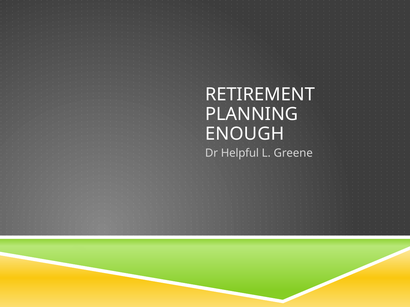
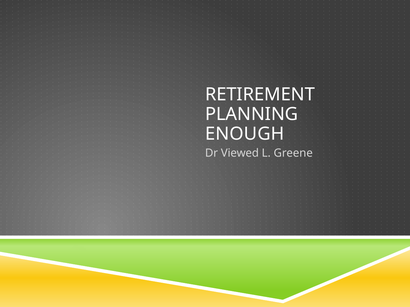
Helpful: Helpful -> Viewed (240, 153)
